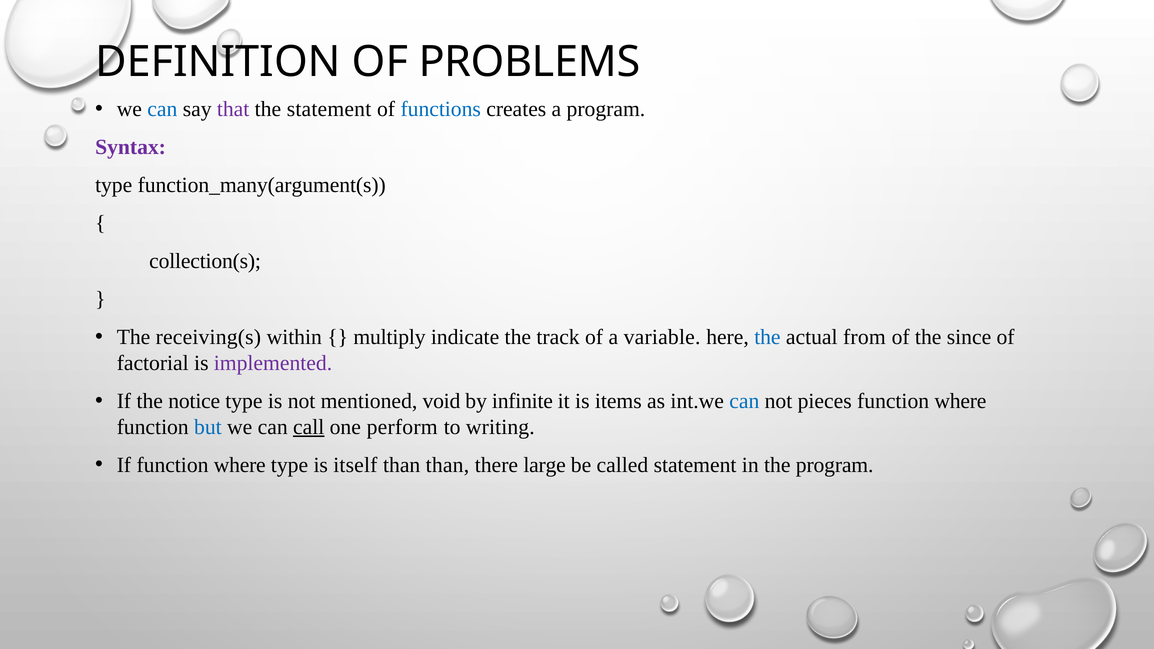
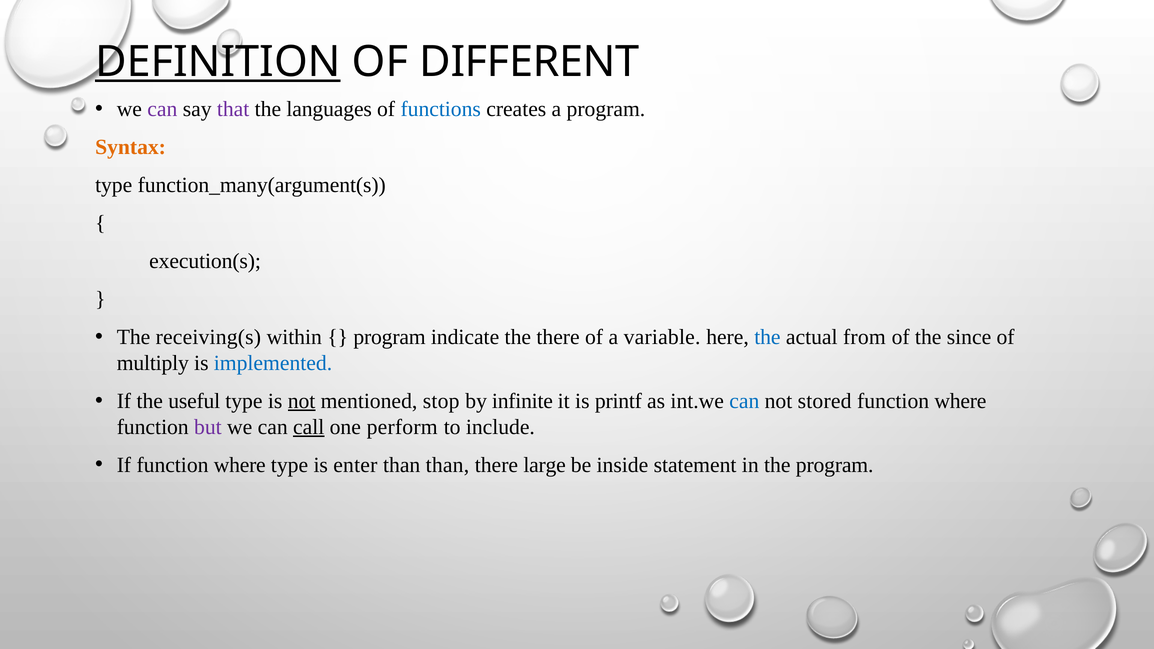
DEFINITION underline: none -> present (218, 62)
PROBLEMS: PROBLEMS -> DIFFERENT (529, 62)
can colour: blue -> purple (162, 109)
the statement: statement -> languages (329, 109)
Syntax colour: purple -> orange (131, 147)
collection(s: collection(s -> execution(s (205, 261)
multiply: multiply -> program (390, 337)
the track: track -> there (558, 337)
factorial: factorial -> multiply (153, 363)
implemented colour: purple -> blue (273, 363)
notice: notice -> useful (194, 401)
not underline: none -> present (302, 401)
void: void -> stop (441, 401)
items: items -> printf (618, 401)
pieces: pieces -> stored (825, 401)
but colour: blue -> purple (208, 427)
writing: writing -> include (500, 427)
itself: itself -> enter (355, 465)
called: called -> inside (622, 465)
